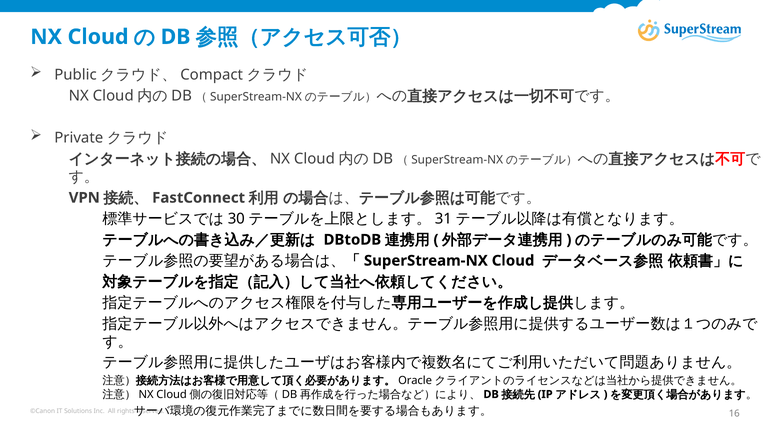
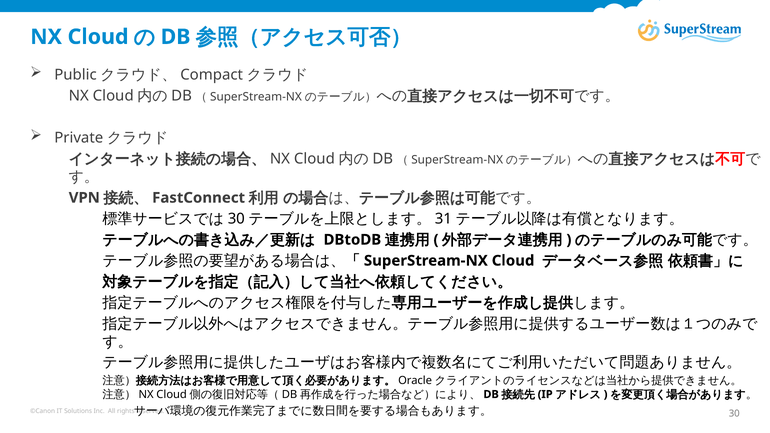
16: 16 -> 30 (734, 414)
